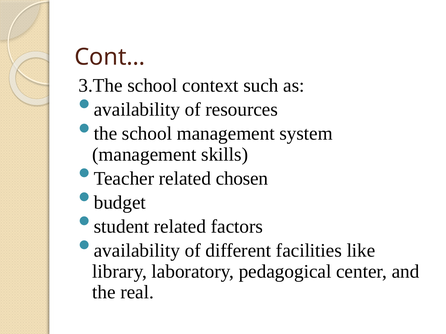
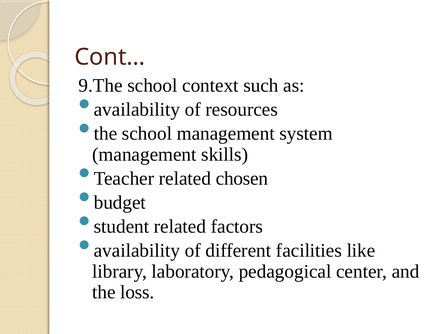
3.The: 3.The -> 9.The (101, 86)
real: real -> loss (137, 292)
